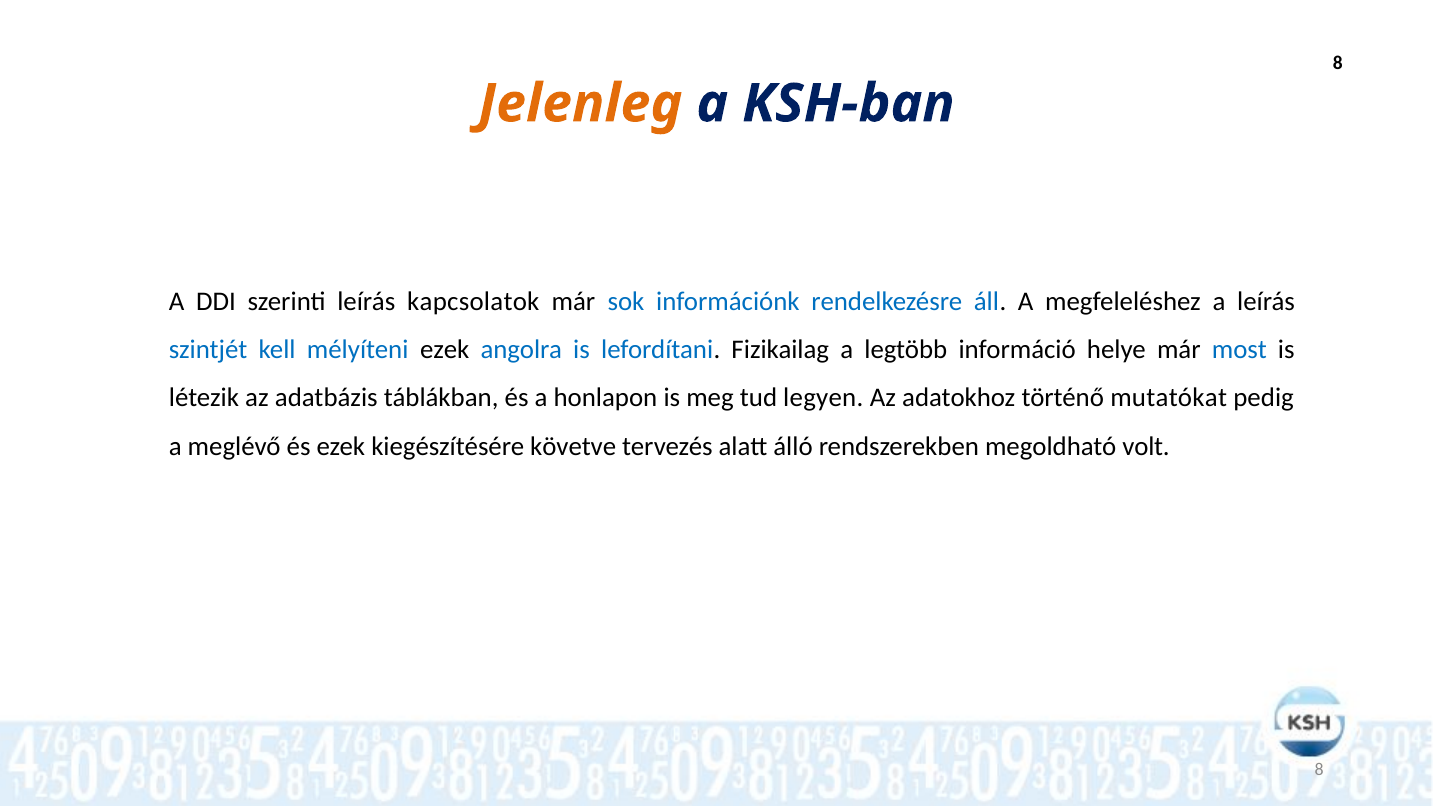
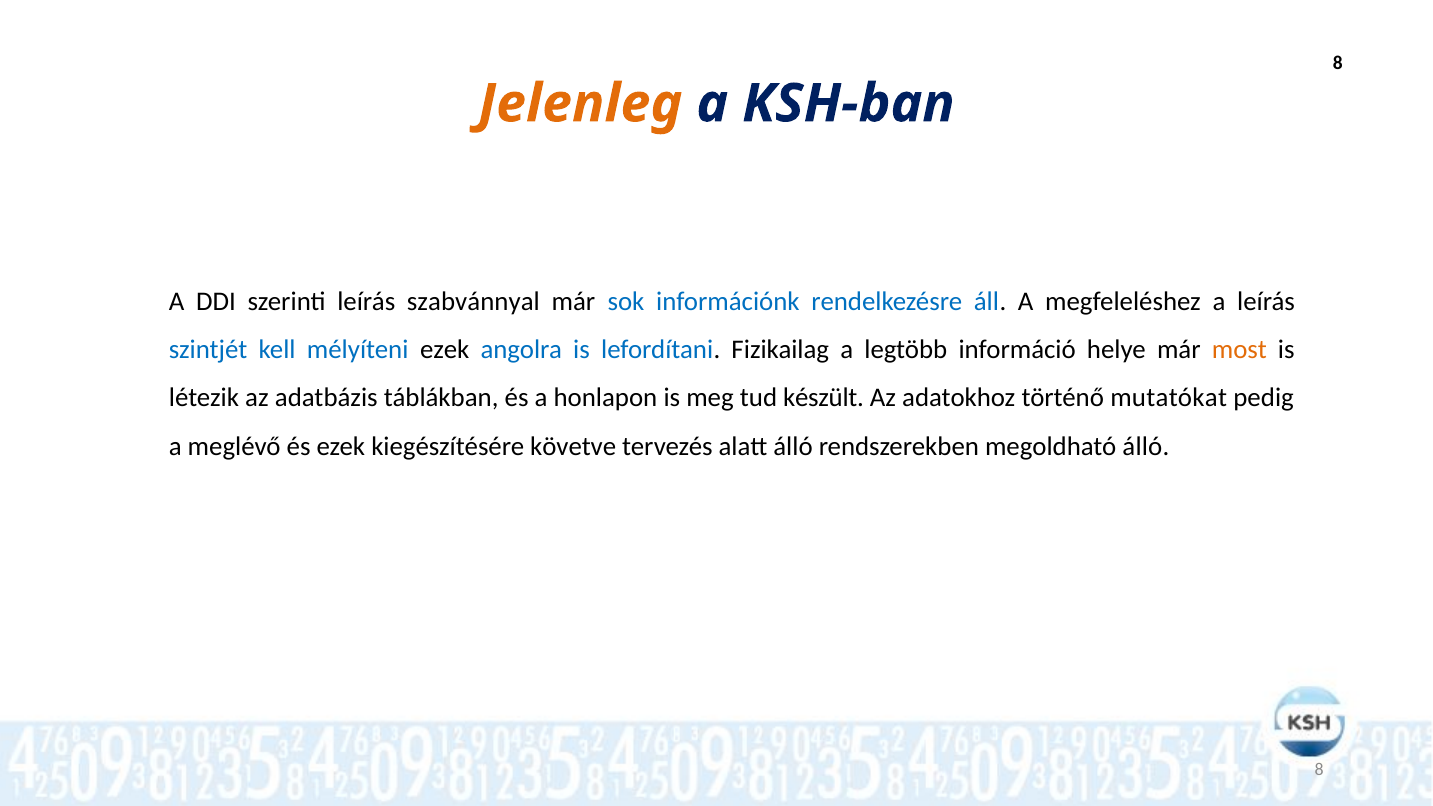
kapcsolatok: kapcsolatok -> szabvánnyal (473, 301)
most colour: blue -> orange (1239, 350)
legyen: legyen -> készült (824, 398)
megoldható volt: volt -> álló (1146, 446)
